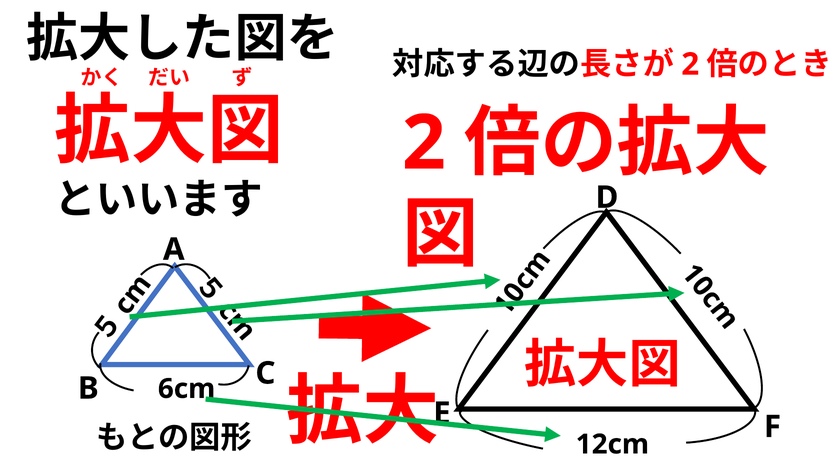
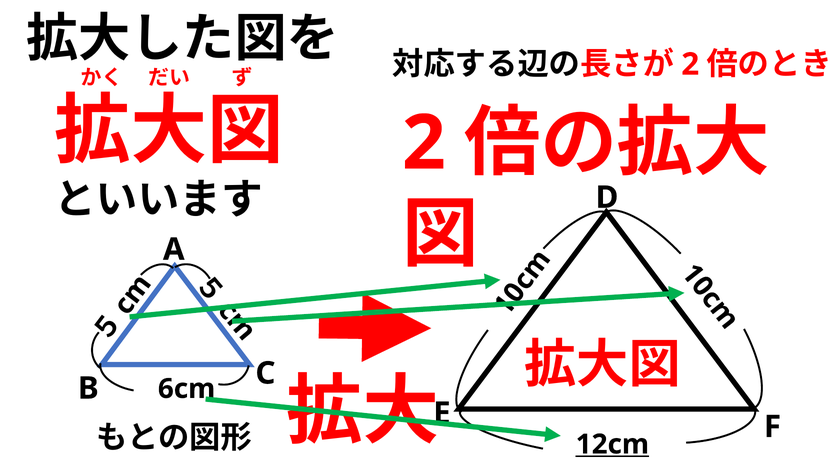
12cm underline: none -> present (612, 444)
